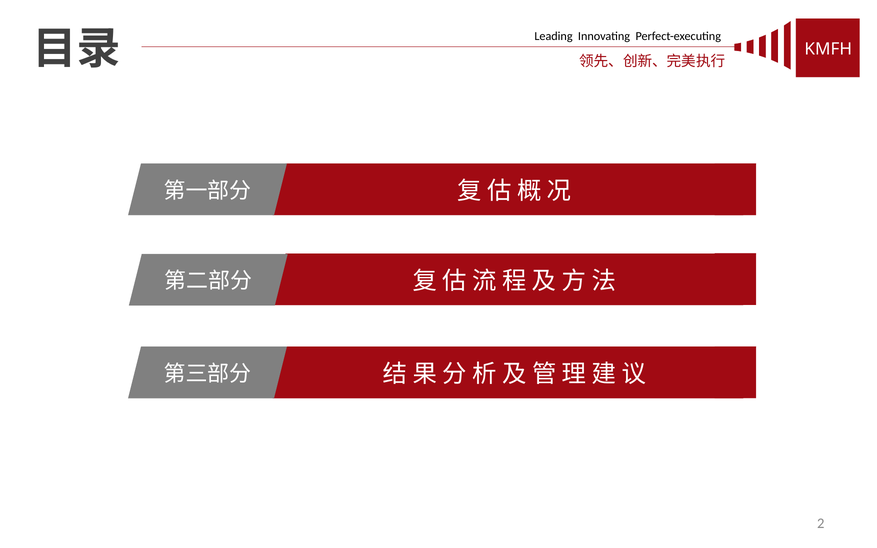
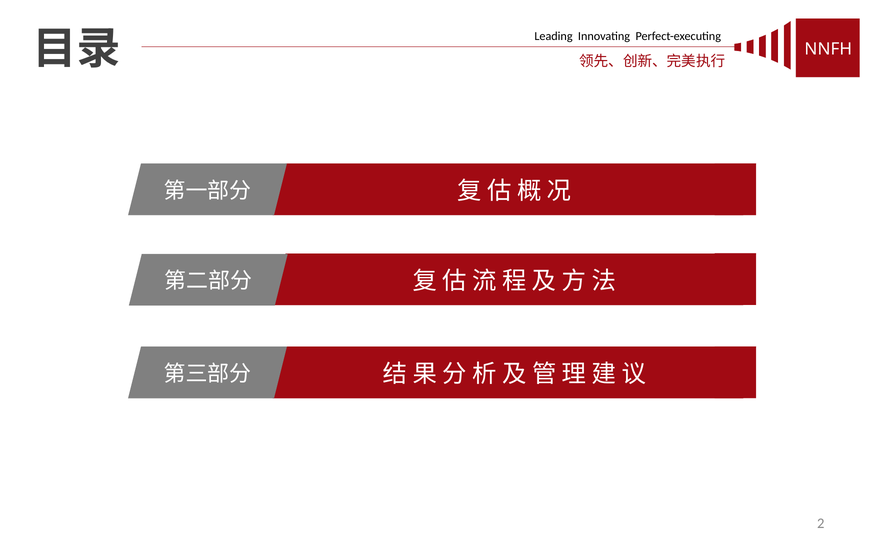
KMFH: KMFH -> NNFH (828, 49)
